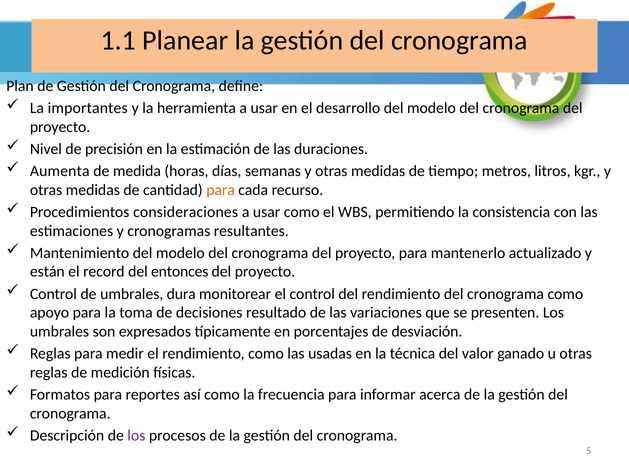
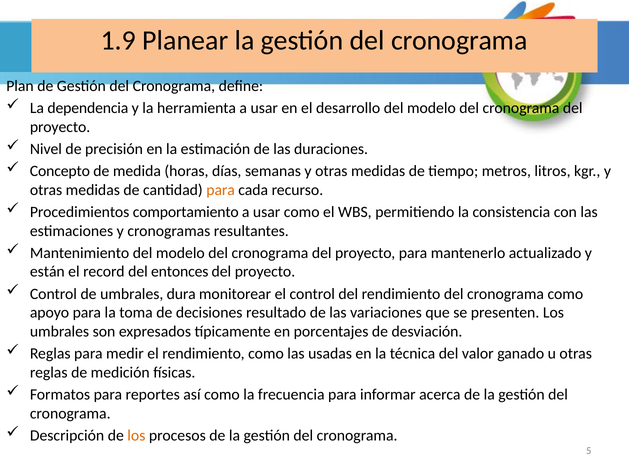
1.1: 1.1 -> 1.9 (118, 41)
importantes: importantes -> dependencia (88, 108)
Aumenta: Aumenta -> Concepto (60, 171)
consideraciones: consideraciones -> comportamiento (186, 212)
los colour: purple -> orange (136, 435)
